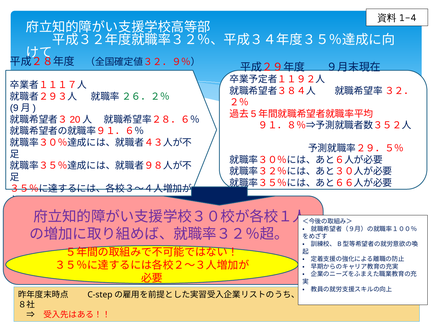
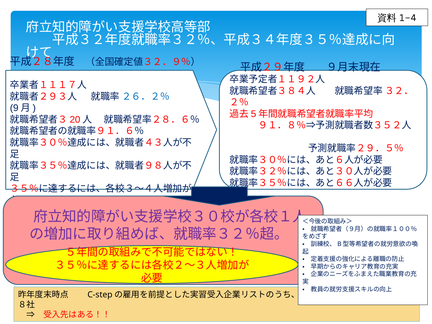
２６．２％ colour: green -> blue (146, 97)
